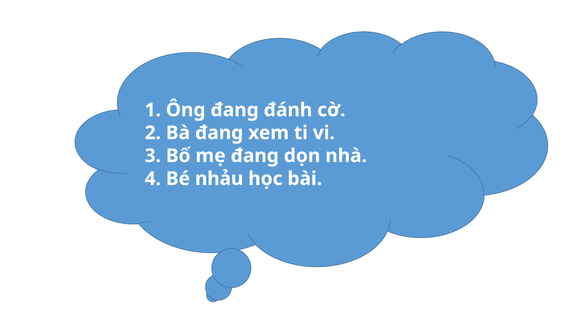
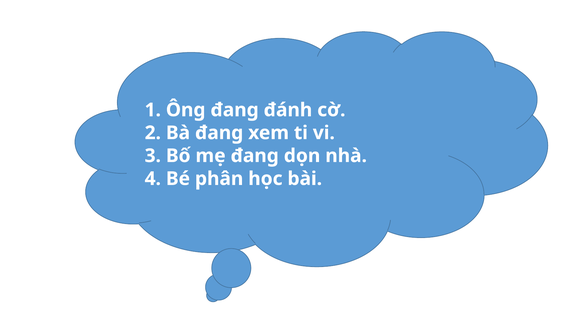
nhảu: nhảu -> phân (219, 179)
